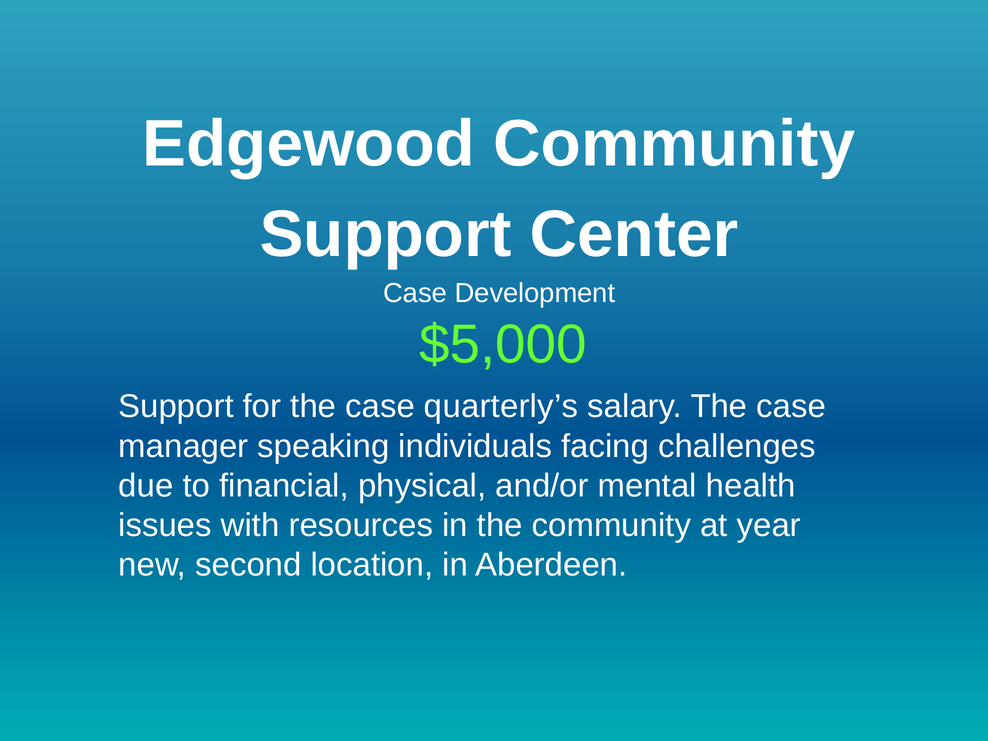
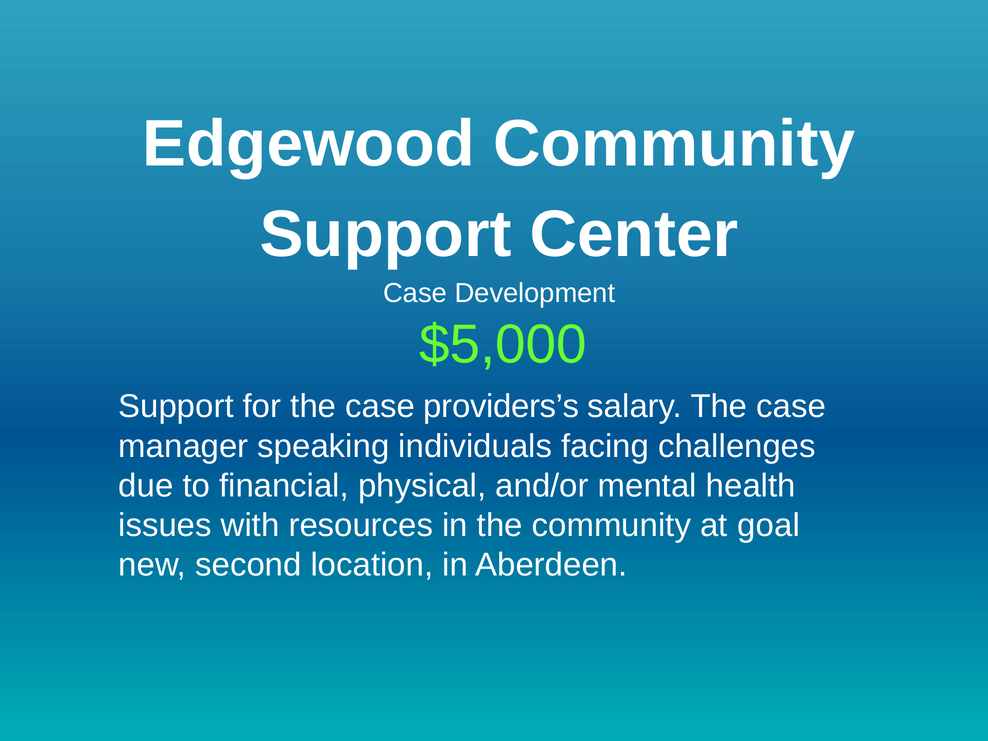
quarterly’s: quarterly’s -> providers’s (501, 407)
year: year -> goal (769, 525)
